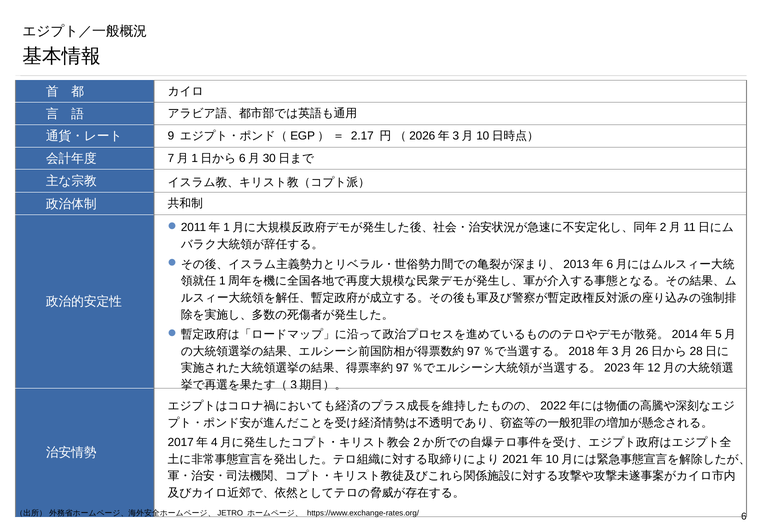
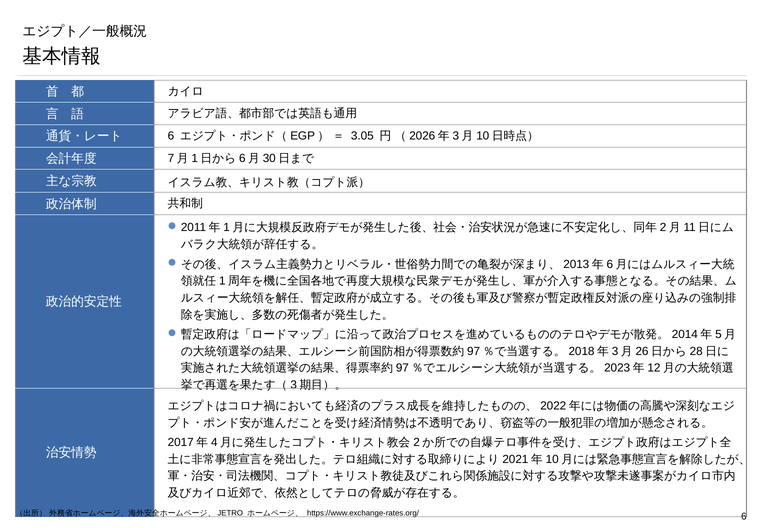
9: 9 -> 6 (171, 136)
2.17: 2.17 -> 3.05 (362, 136)
